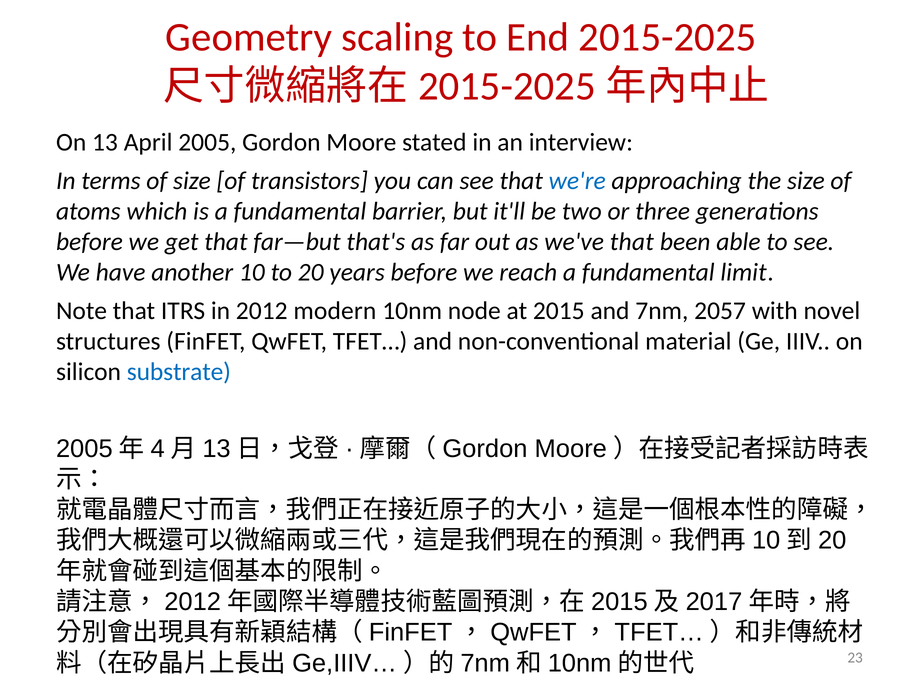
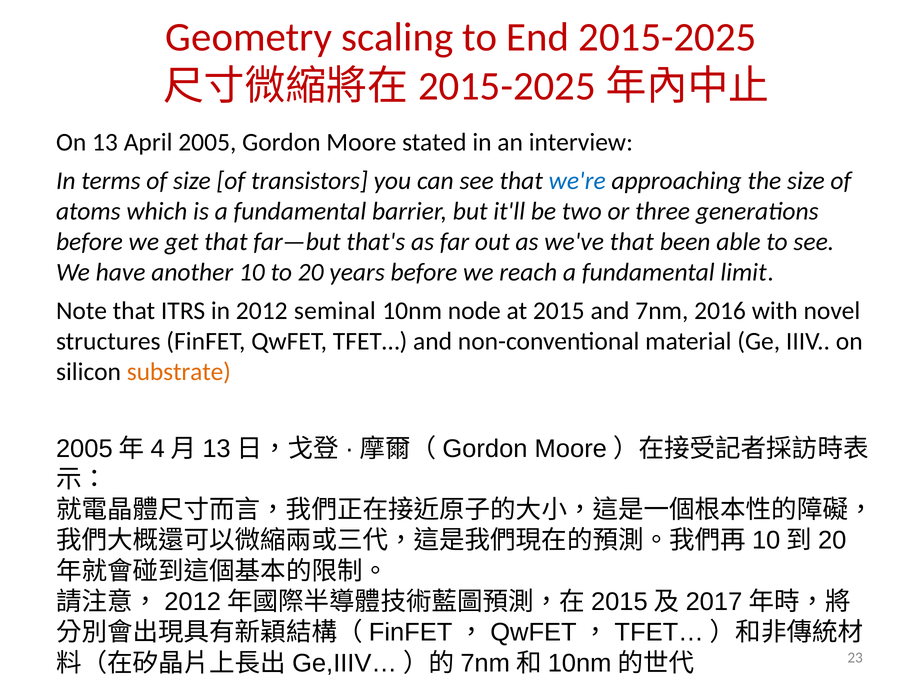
modern: modern -> seminal (335, 311)
2057: 2057 -> 2016 (720, 311)
substrate colour: blue -> orange (179, 372)
